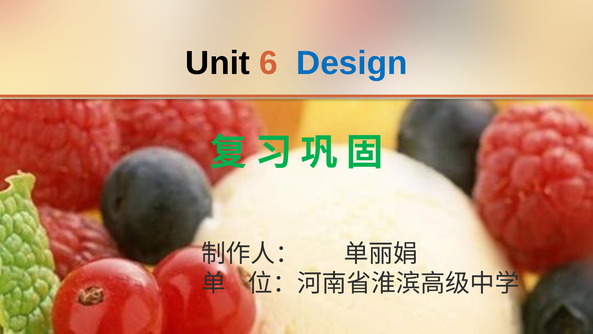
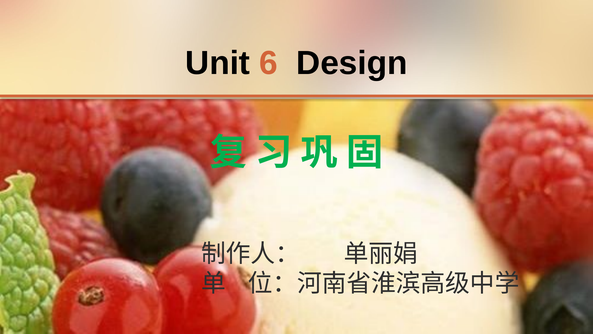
Design colour: blue -> black (352, 63)
